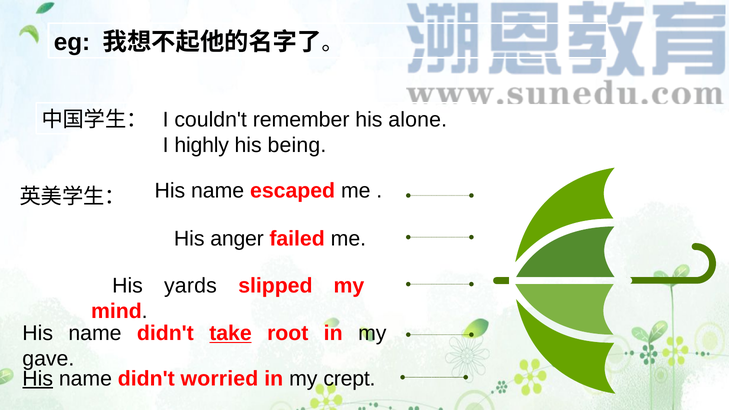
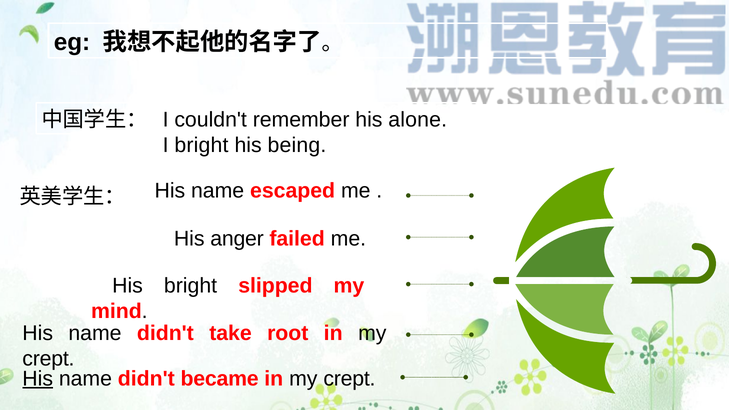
I highly: highly -> bright (201, 145)
His yards: yards -> bright (191, 286)
take underline: present -> none (230, 333)
gave: gave -> crept (48, 359)
worried: worried -> became (220, 379)
